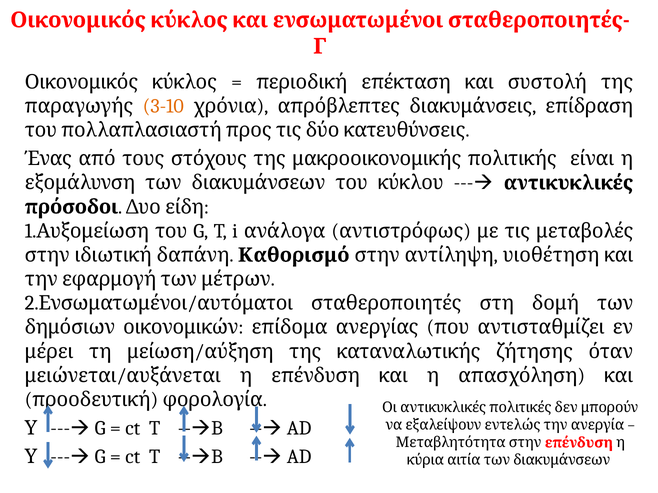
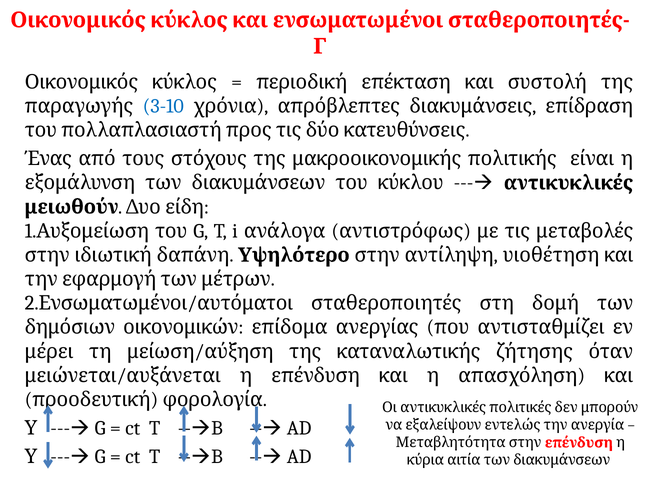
3-10 colour: orange -> blue (163, 106)
πρόσοδοι: πρόσοδοι -> μειωθούν (71, 207)
Καθορισμό: Καθορισμό -> Υψηλότερο (294, 255)
